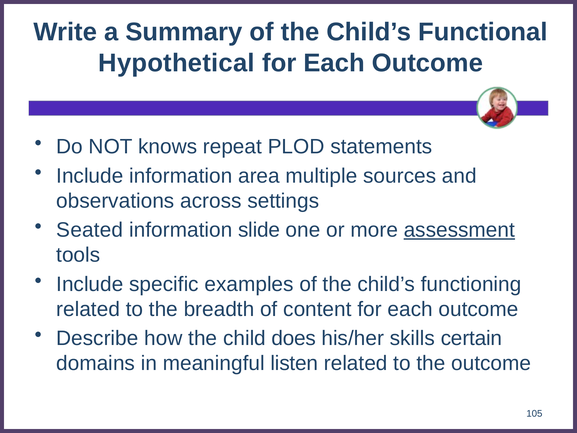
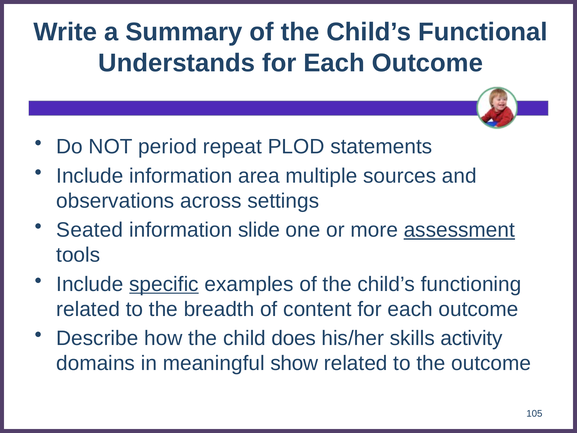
Hypothetical: Hypothetical -> Understands (177, 63)
knows: knows -> period (168, 147)
specific underline: none -> present (164, 284)
certain: certain -> activity (472, 338)
listen: listen -> show (294, 363)
